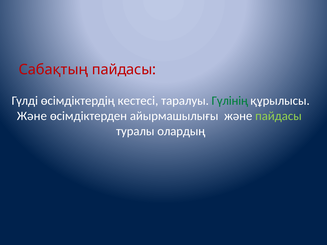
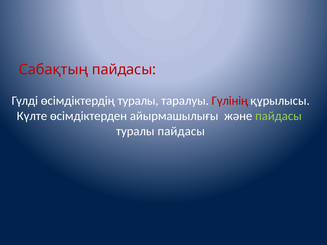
өсімдіктердің кестесі: кестесі -> туралы (138, 101)
Гүлінің colour: green -> red (230, 101)
Және: Және -> Күлте (32, 116)
туралы олардың: олардың -> пайдасы (181, 131)
